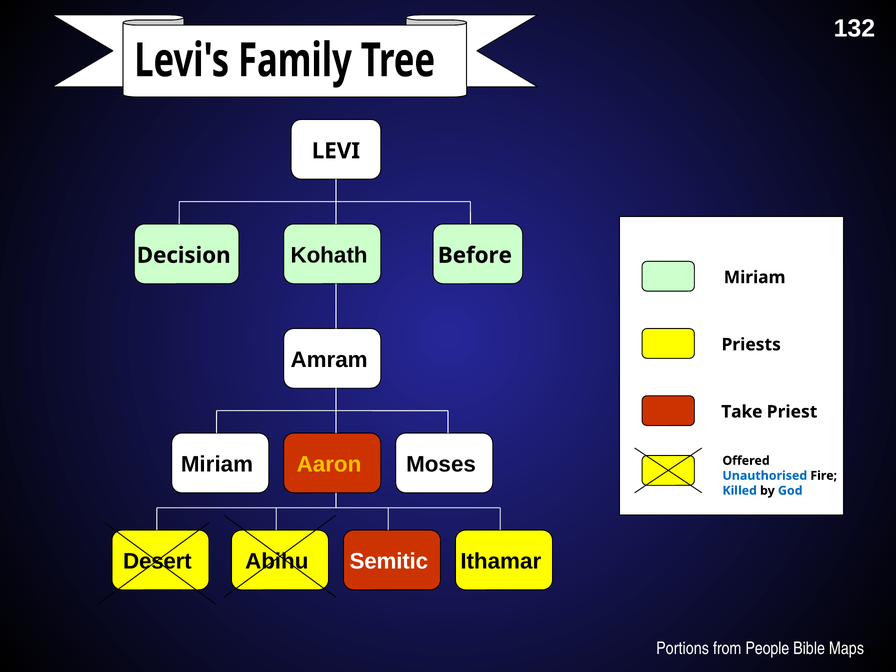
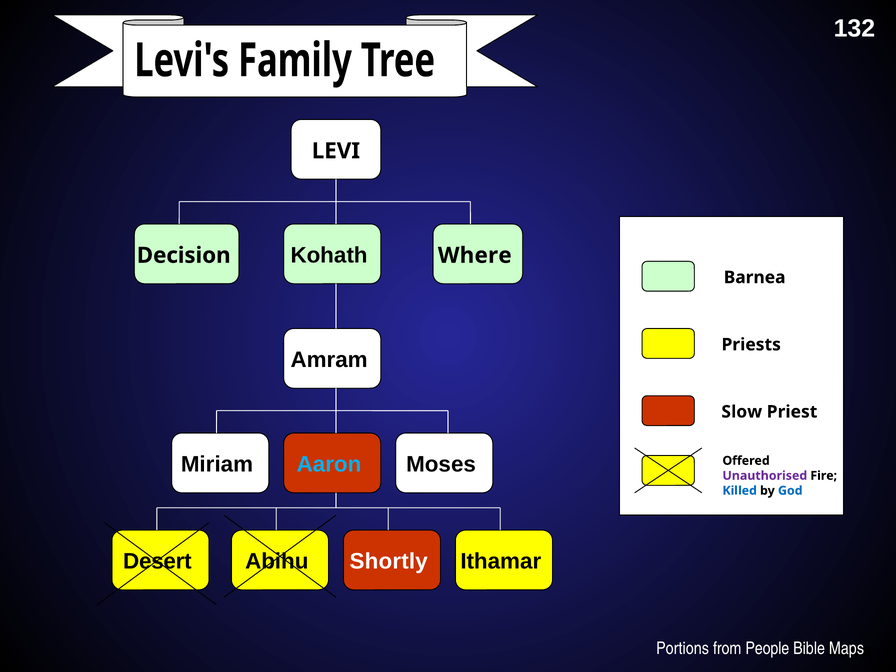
Before: Before -> Where (475, 255)
Miriam: Miriam -> Barnea (755, 277)
Take: Take -> Slow (742, 412)
Aaron colour: yellow -> light blue (329, 464)
Unauthorised colour: blue -> purple (765, 476)
Semitic: Semitic -> Shortly (389, 562)
